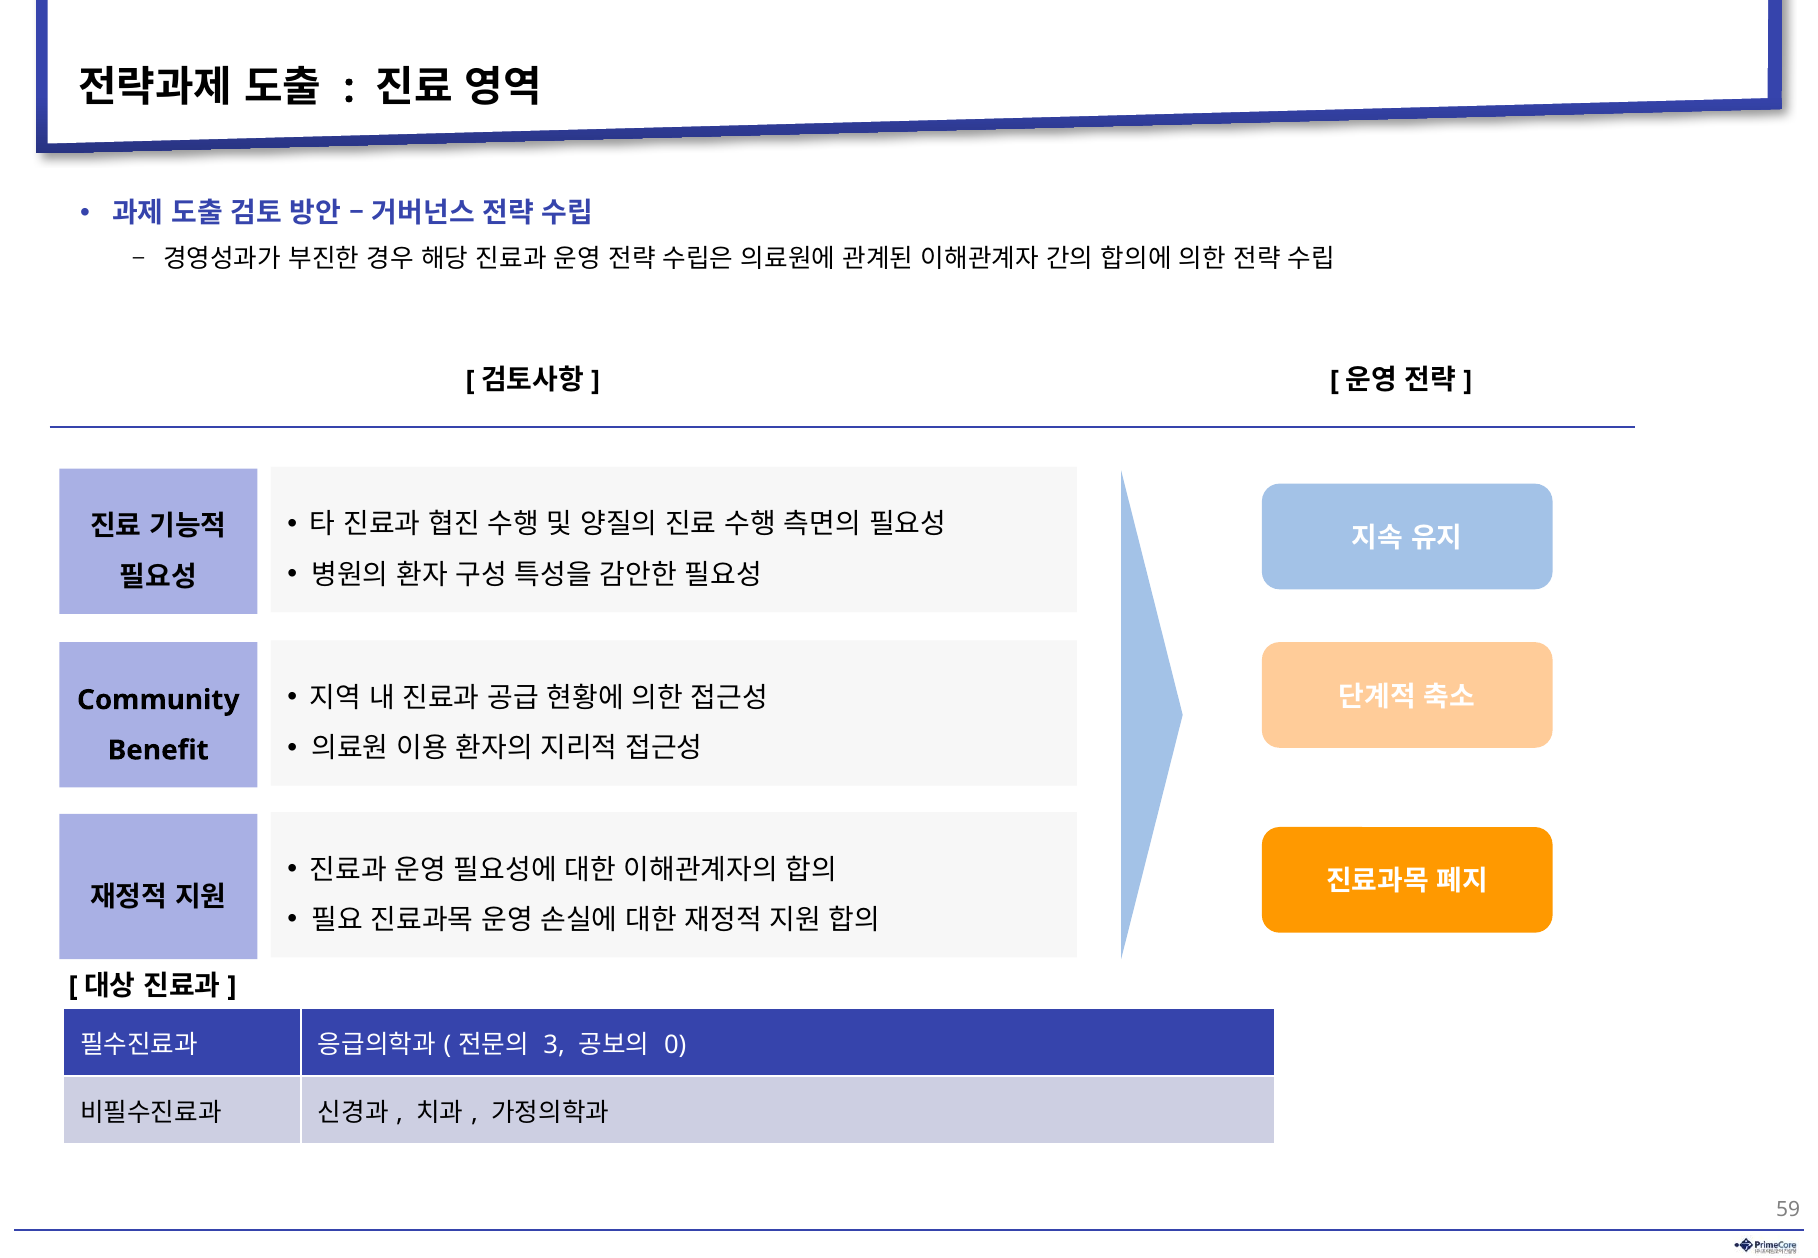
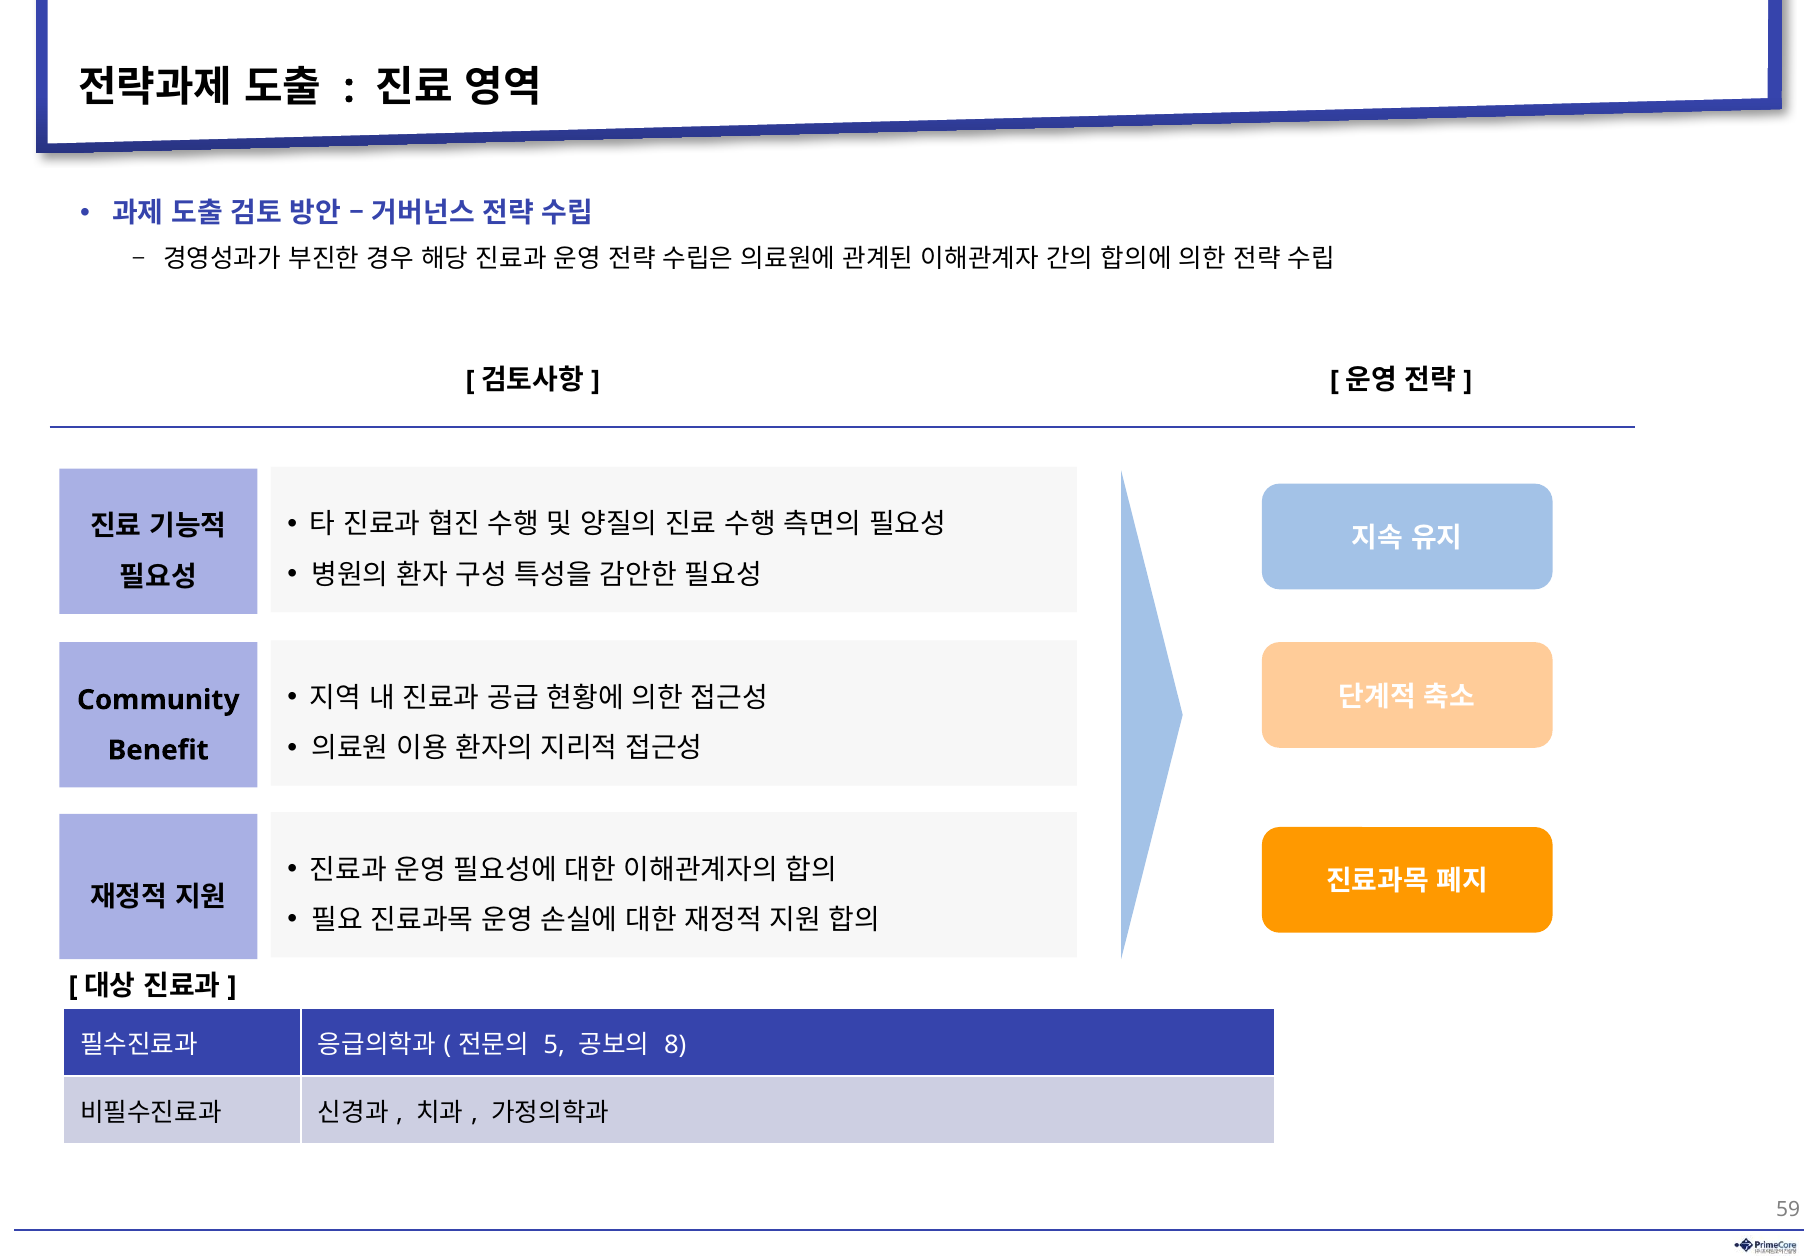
3: 3 -> 5 (554, 1045)
0: 0 -> 8 (675, 1045)
